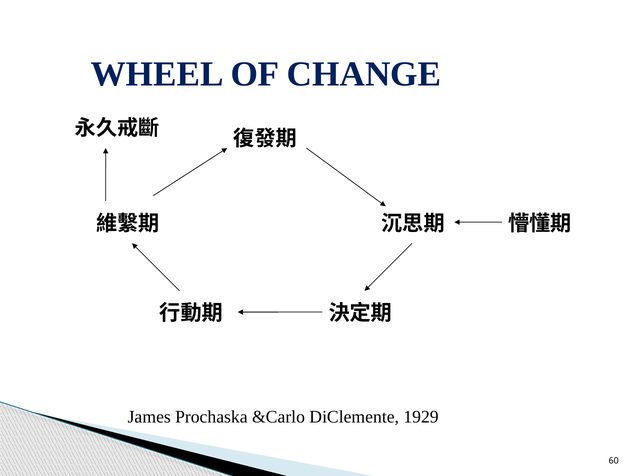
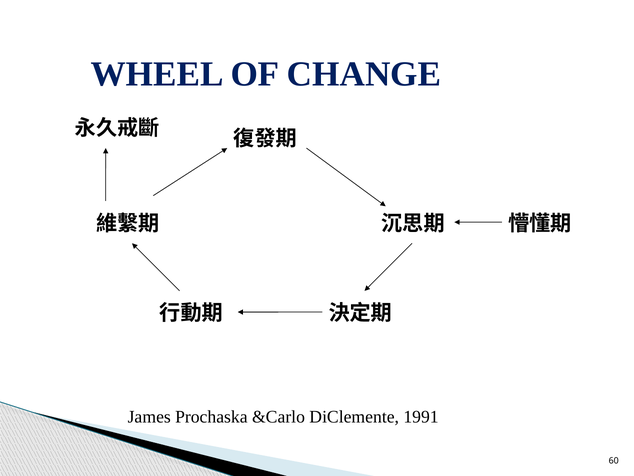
1929: 1929 -> 1991 (421, 416)
